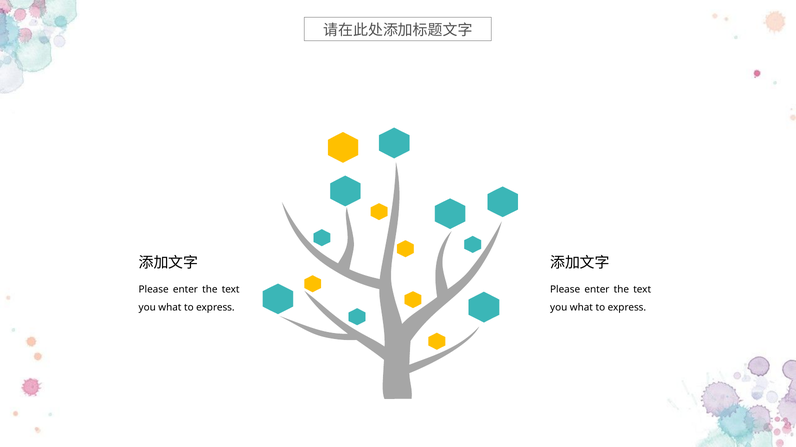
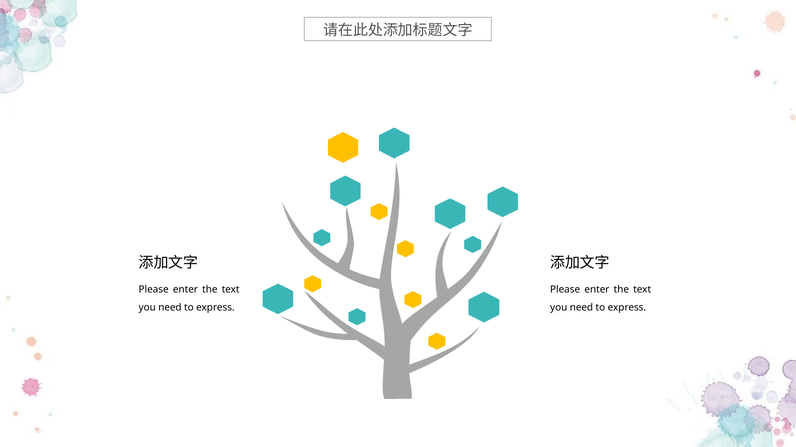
what: what -> need (170, 308)
what: what -> need (581, 308)
